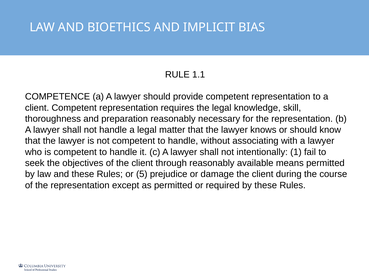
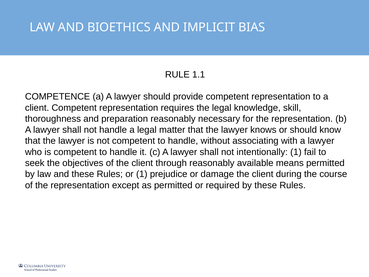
or 5: 5 -> 1 (142, 174)
